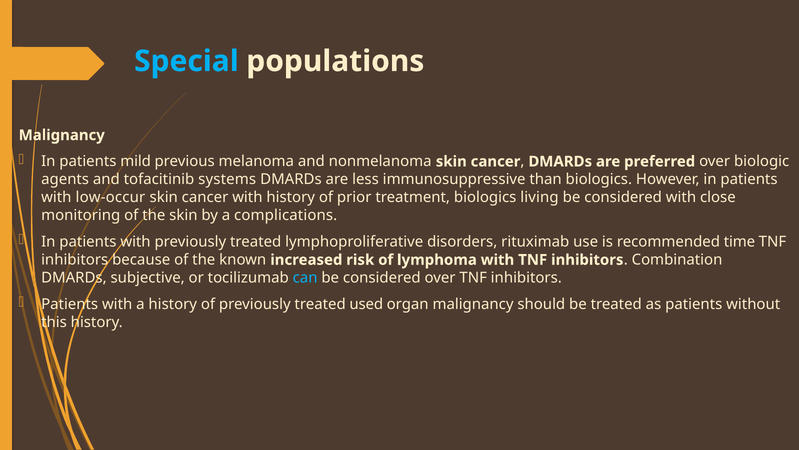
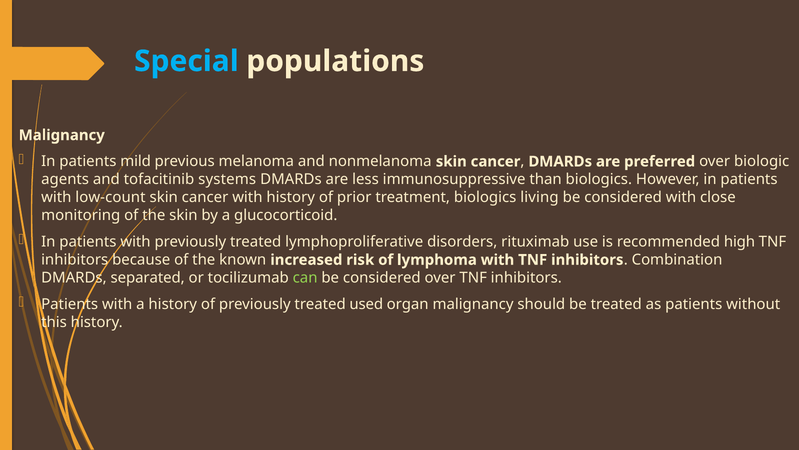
low-occur: low-occur -> low-count (110, 197)
complications: complications -> glucocorticoid (286, 215)
time: time -> high (739, 242)
subjective: subjective -> separated (148, 278)
can colour: light blue -> light green (305, 278)
